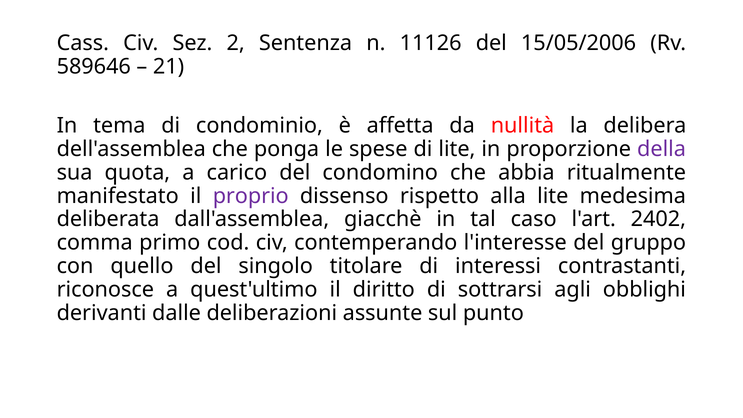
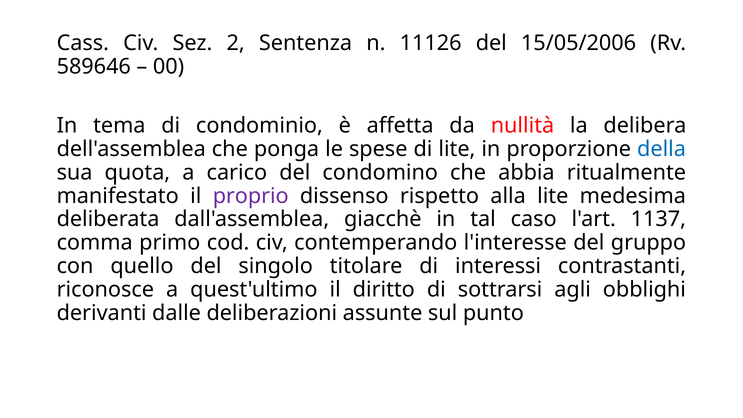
21: 21 -> 00 (169, 66)
della colour: purple -> blue (662, 149)
2402: 2402 -> 1137 (658, 219)
